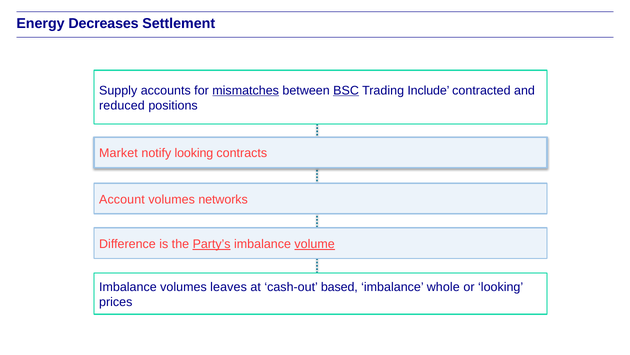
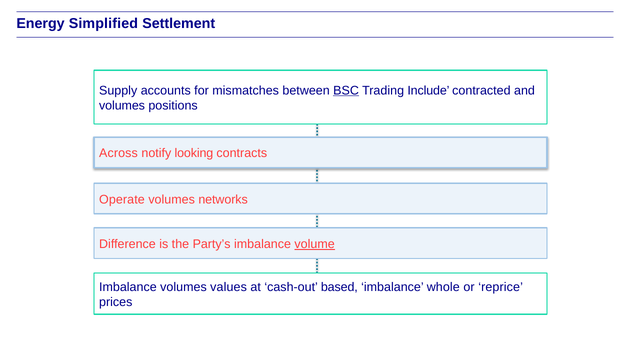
Decreases: Decreases -> Simplified (103, 24)
mismatches underline: present -> none (246, 90)
reduced: reduced -> volumes (122, 105)
Market: Market -> Across (118, 153)
Account: Account -> Operate (122, 199)
Party’s underline: present -> none (212, 244)
leaves: leaves -> values (229, 287)
or looking: looking -> reprice (501, 287)
